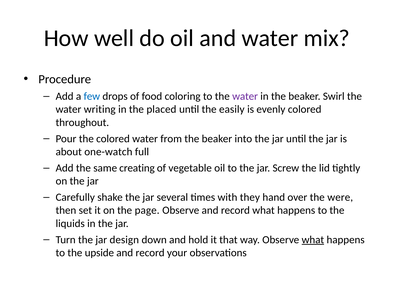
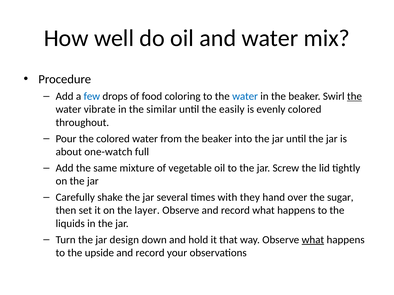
water colour: purple -> blue (245, 96)
the underline: none -> present (354, 96)
writing: writing -> vibrate (100, 110)
placed: placed -> similar (161, 110)
creating: creating -> mixture (137, 168)
were: were -> sugar (340, 198)
page: page -> layer (147, 211)
